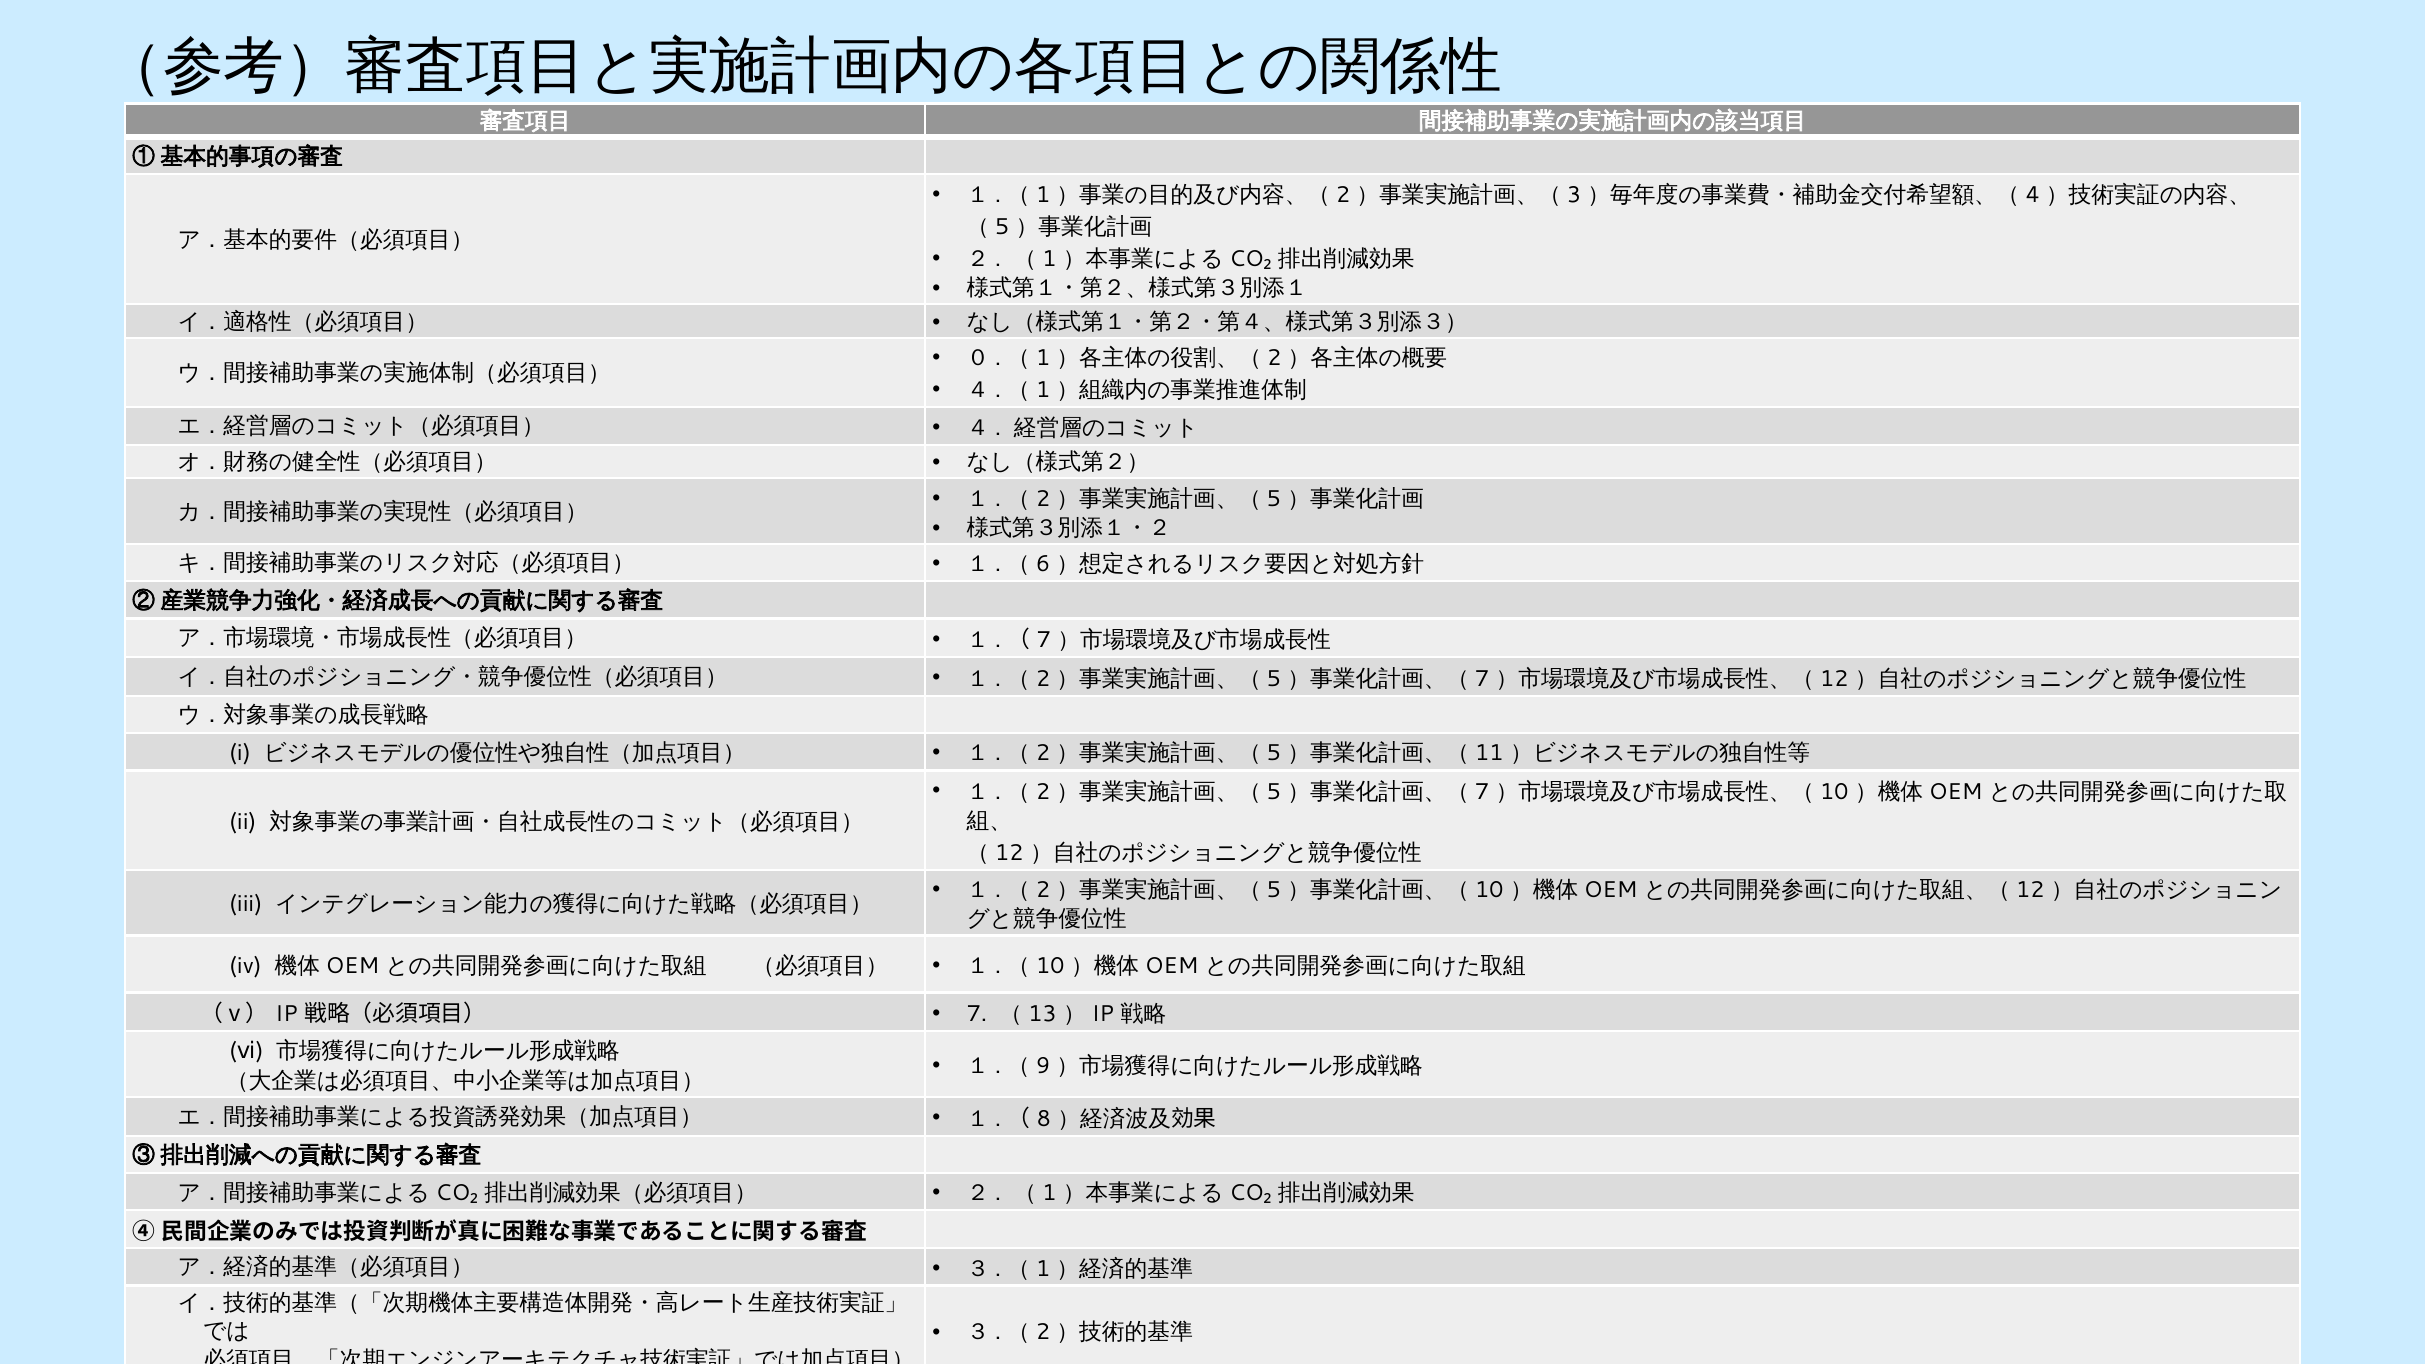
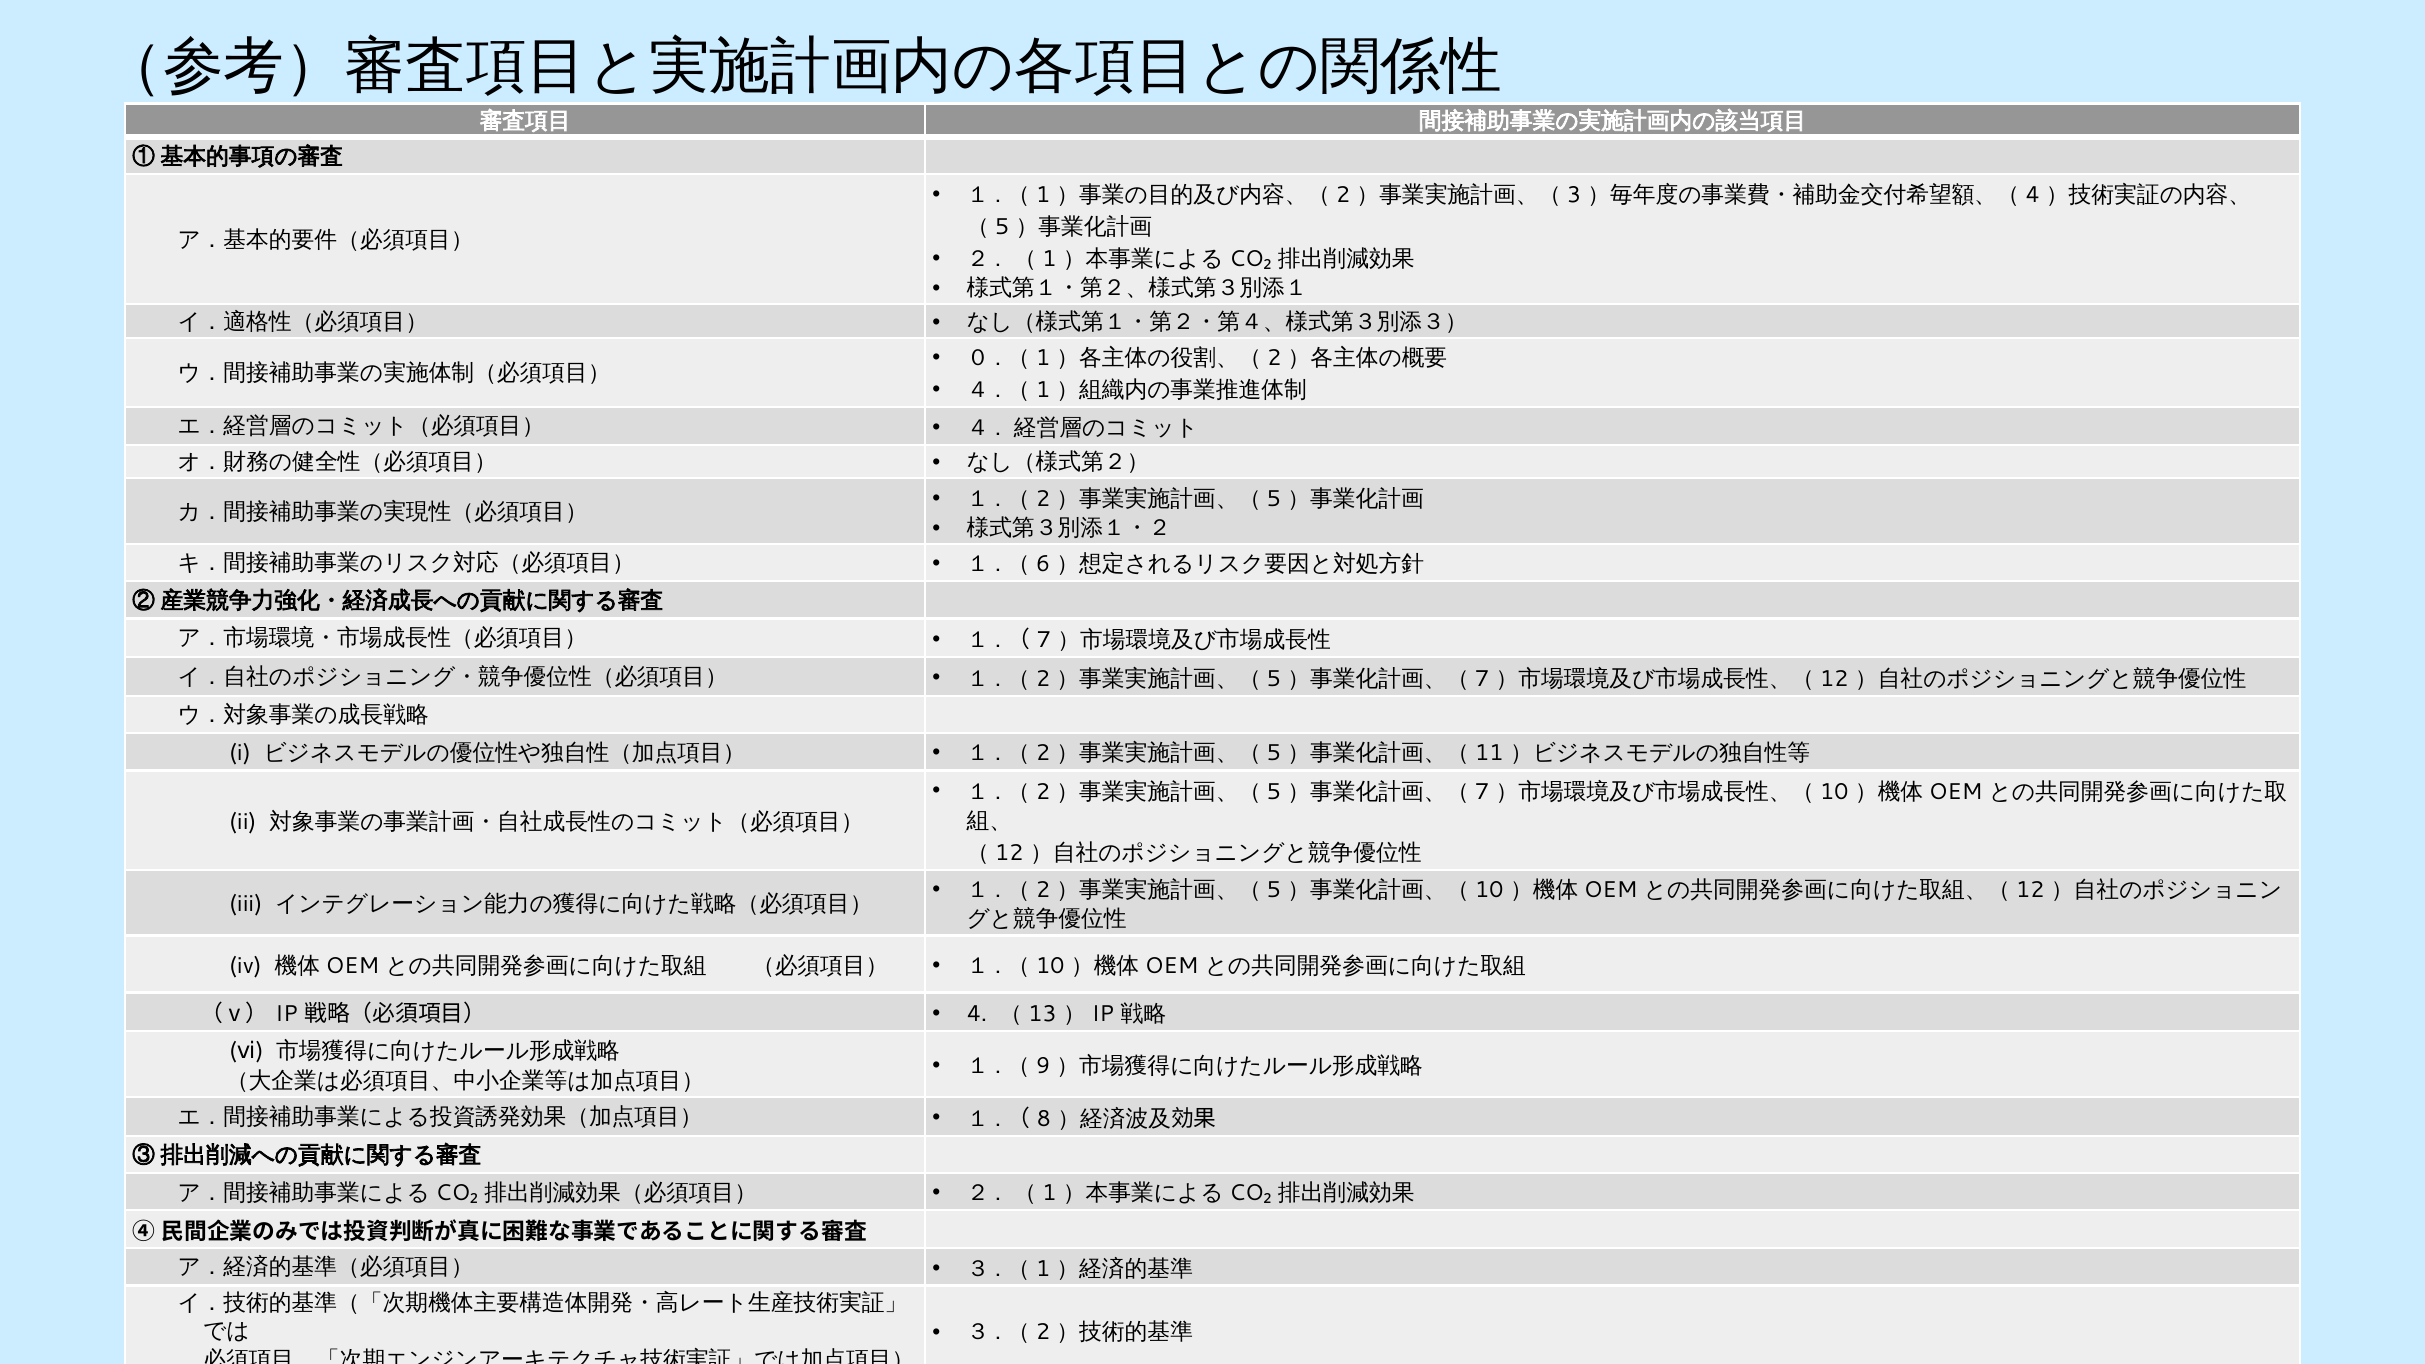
7: 7 -> 4 (977, 1014)
